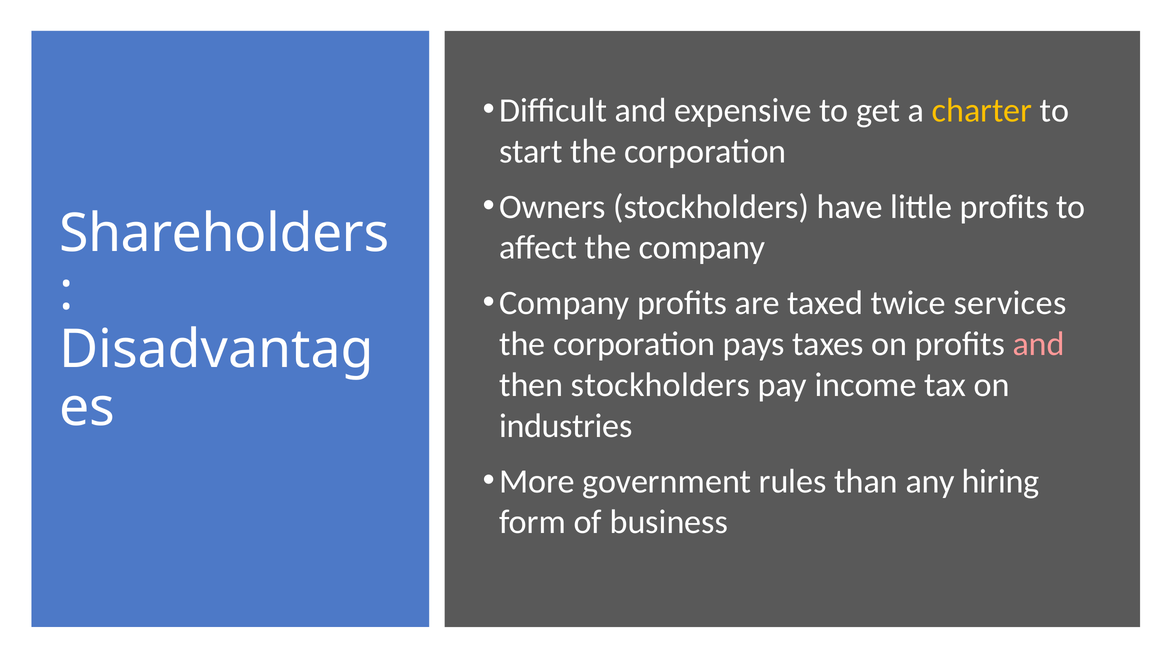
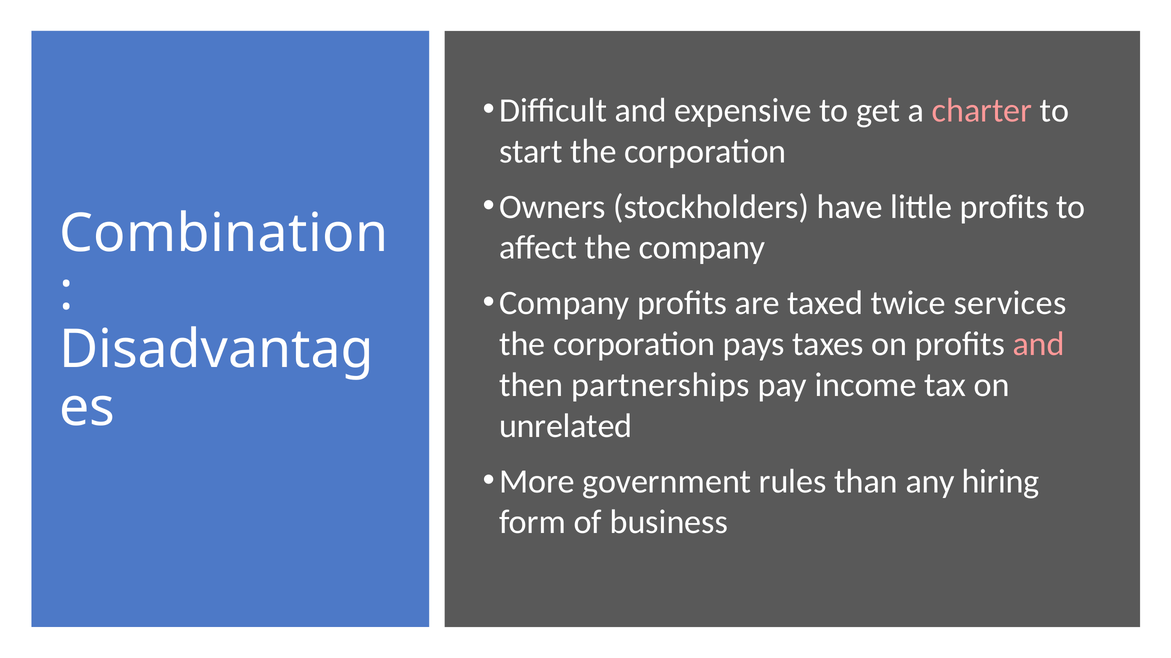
charter colour: yellow -> pink (982, 111)
Shareholders: Shareholders -> Combination (224, 234)
then stockholders: stockholders -> partnerships (660, 385)
industries: industries -> unrelated (566, 426)
